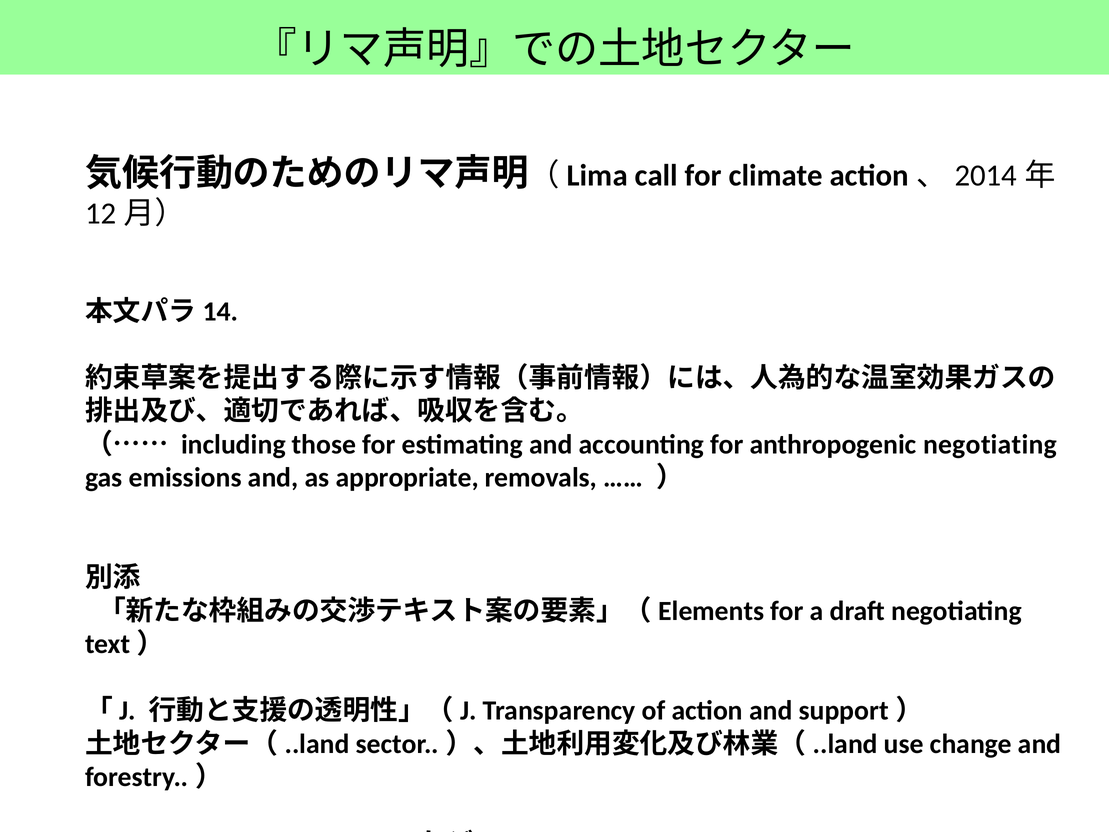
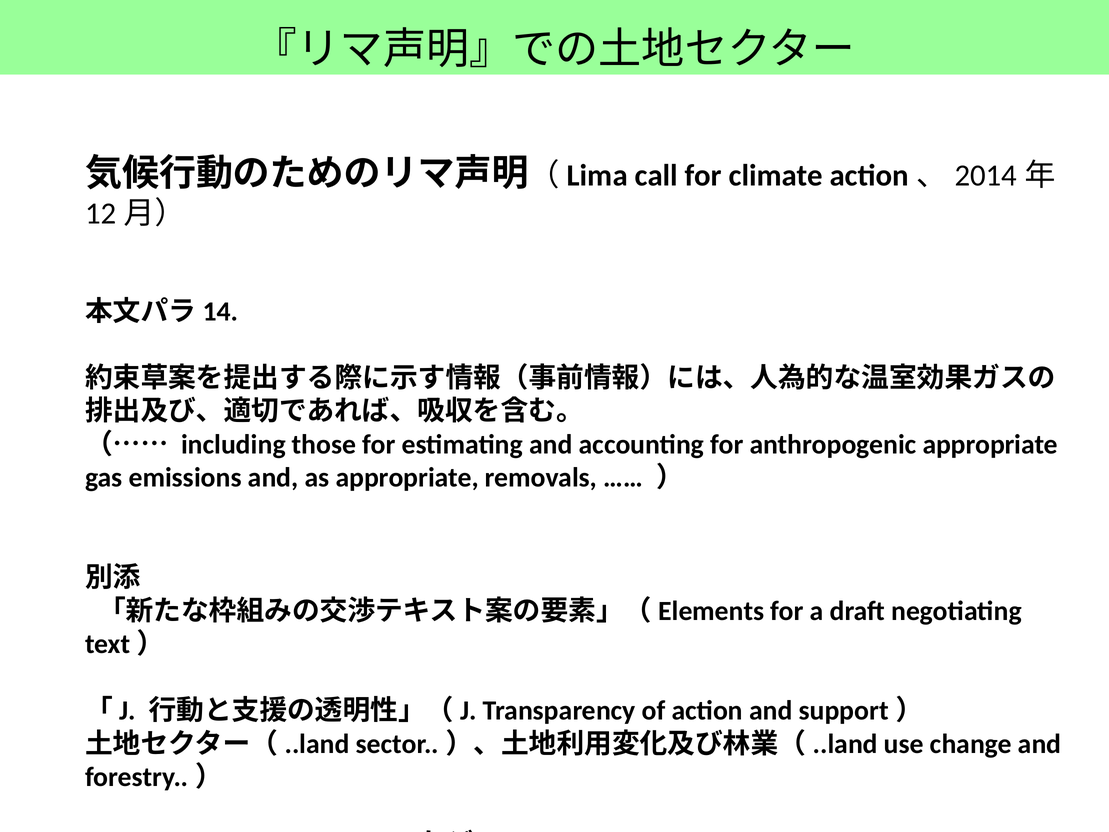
anthropogenic negotiating: negotiating -> appropriate (990, 444)
